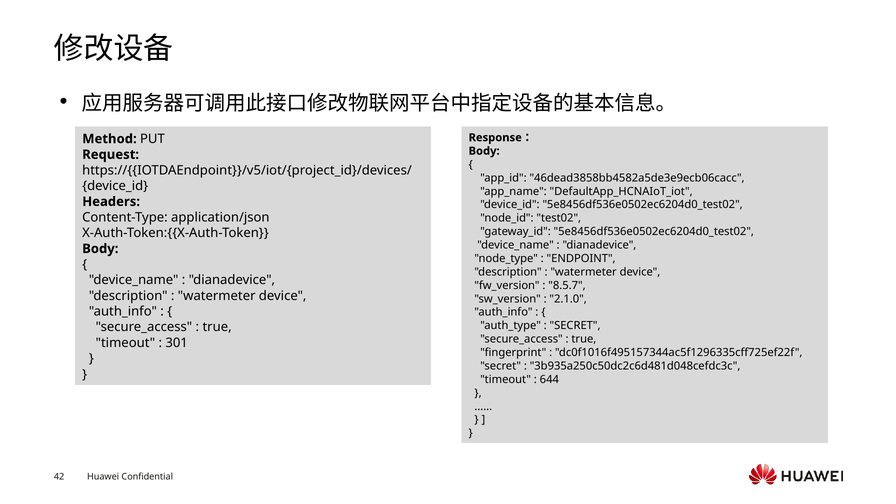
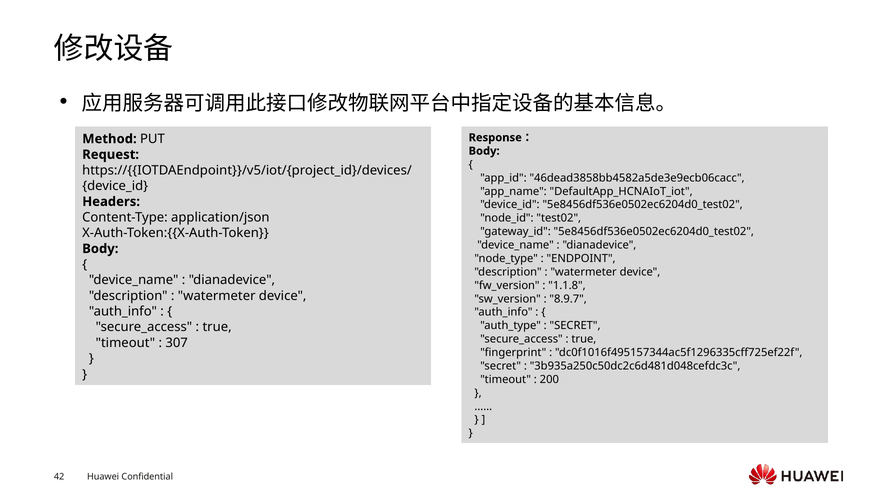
8.5.7: 8.5.7 -> 1.1.8 (567, 285)
2.1.0: 2.1.0 -> 8.9.7 (568, 299)
301: 301 -> 307 (177, 343)
644: 644 -> 200 (549, 379)
